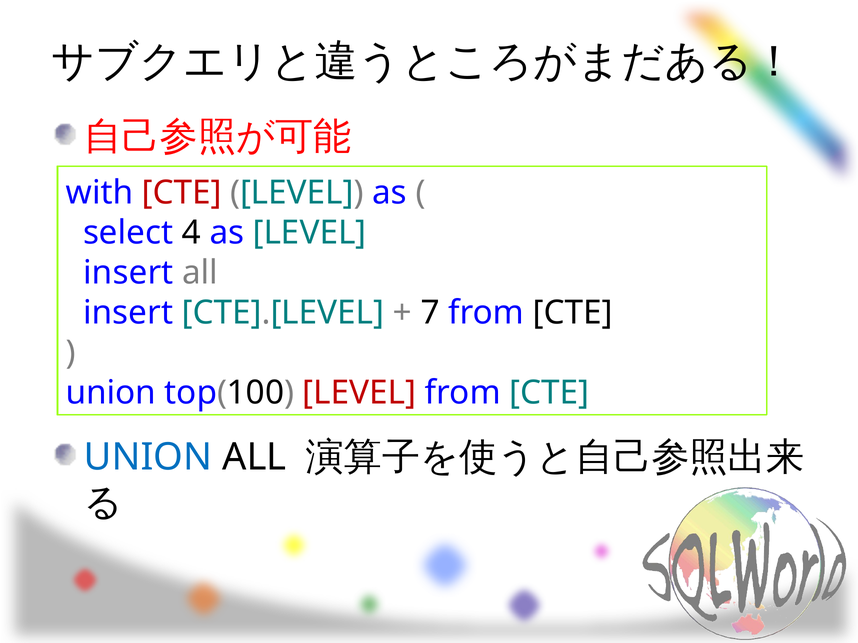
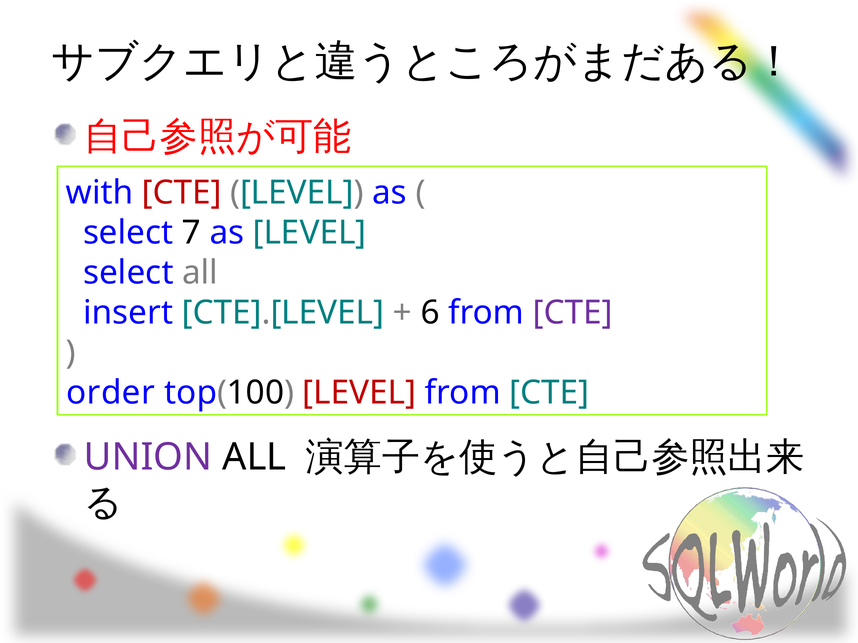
4: 4 -> 7 (191, 233)
insert: insert -> select (128, 273)
7: 7 -> 6 (430, 313)
CTE colour: black -> purple (573, 313)
union: union -> order (111, 393)
UNION colour: blue -> purple (148, 457)
